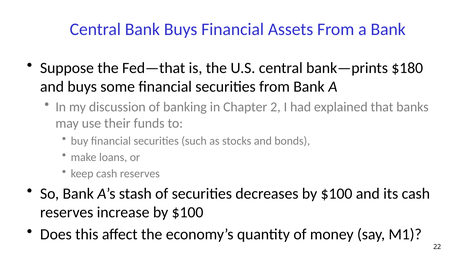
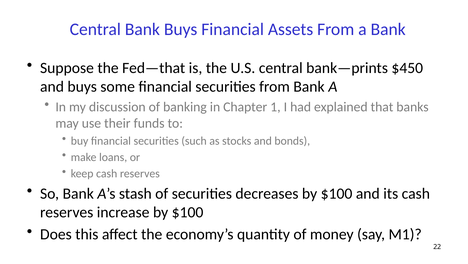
$180: $180 -> $450 (407, 68)
2: 2 -> 1 (275, 107)
